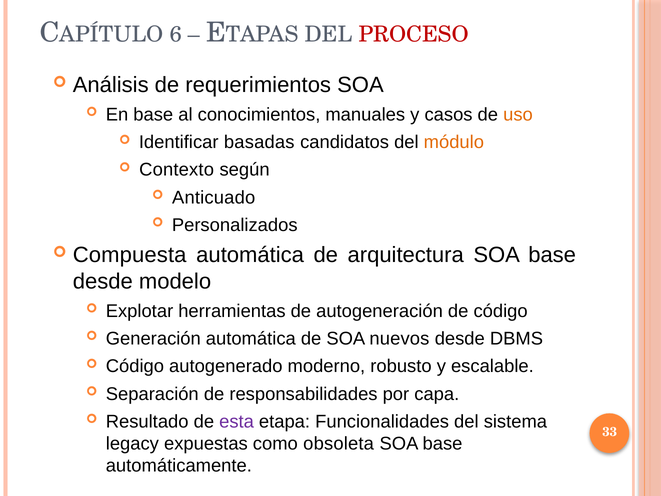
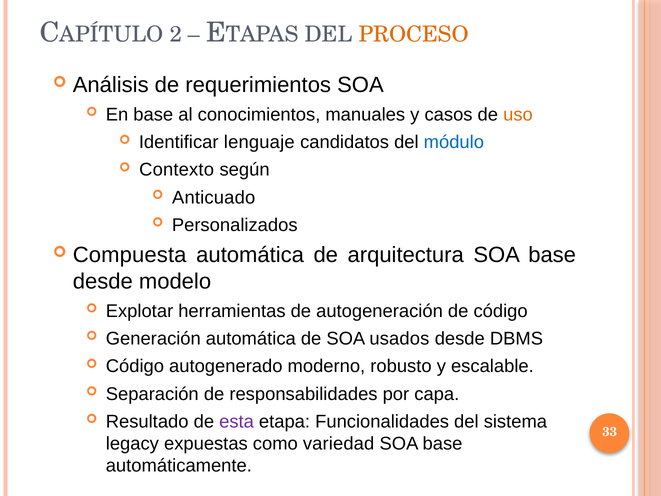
6: 6 -> 2 (176, 34)
PROCESO colour: red -> orange (414, 34)
basadas: basadas -> lenguaje (259, 142)
módulo colour: orange -> blue (454, 142)
nuevos: nuevos -> usados (399, 339)
obsoleta: obsoleta -> variedad (339, 443)
